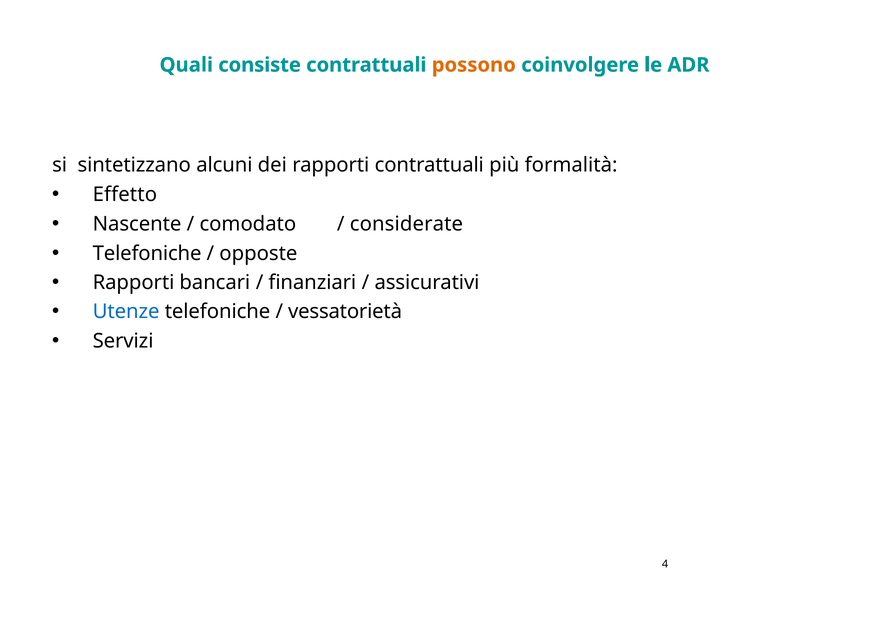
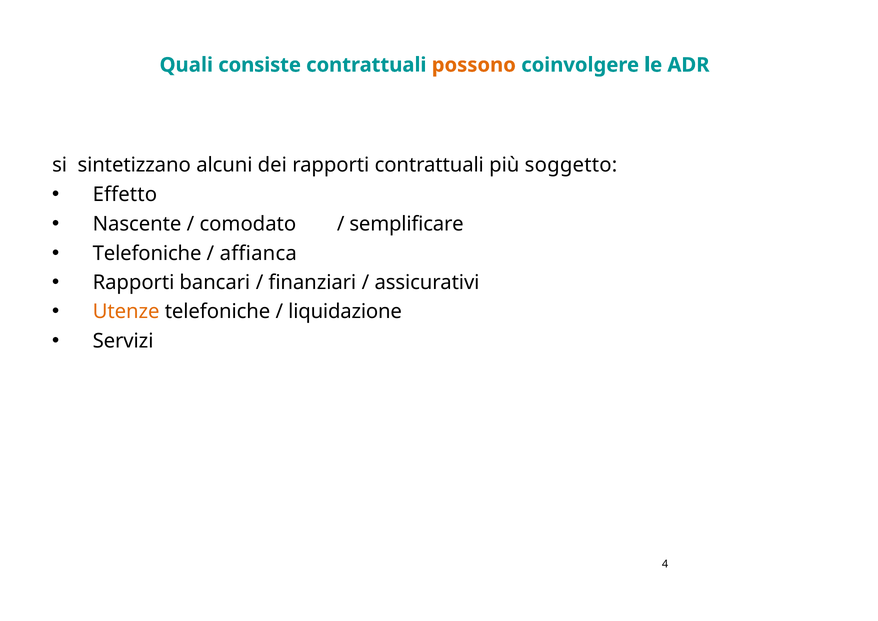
formalità: formalità -> soggetto (571, 165)
considerate: considerate -> semplificare (407, 224)
opposte: opposte -> affianca (258, 253)
Utenze colour: blue -> orange (126, 311)
vessatorietà: vessatorietà -> liquidazione (345, 311)
